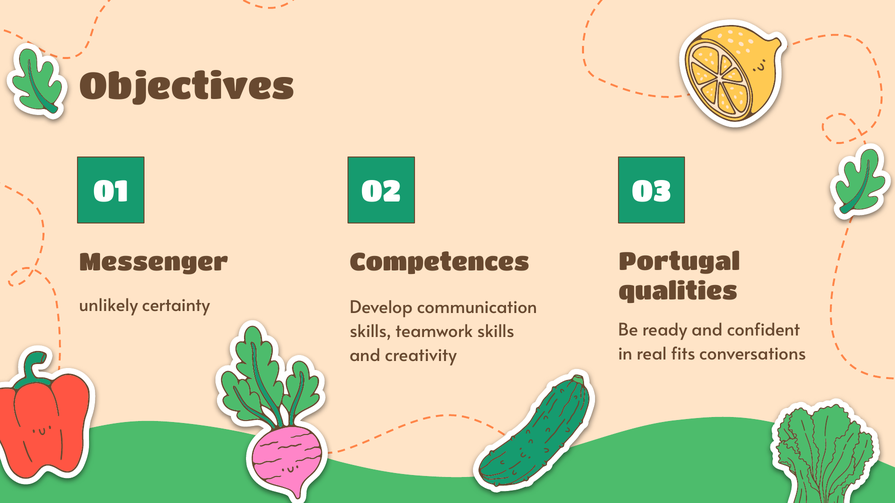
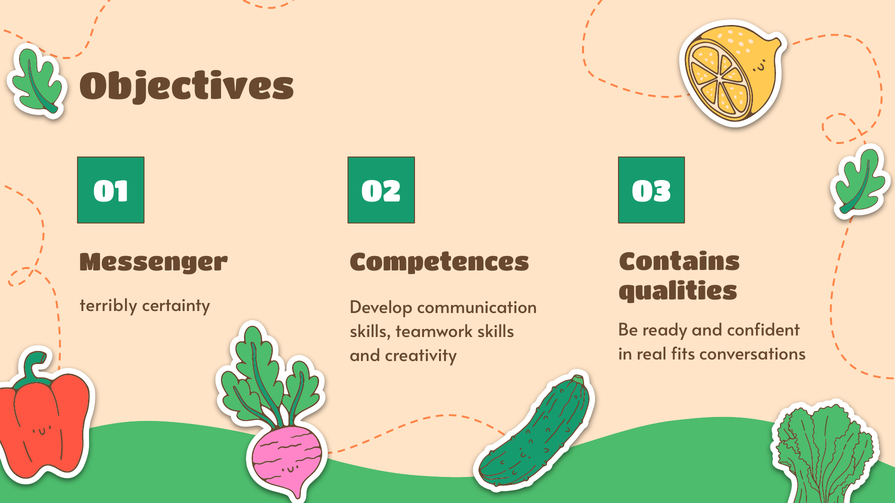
Portugal: Portugal -> Contains (679, 262)
unlikely: unlikely -> terribly (108, 306)
